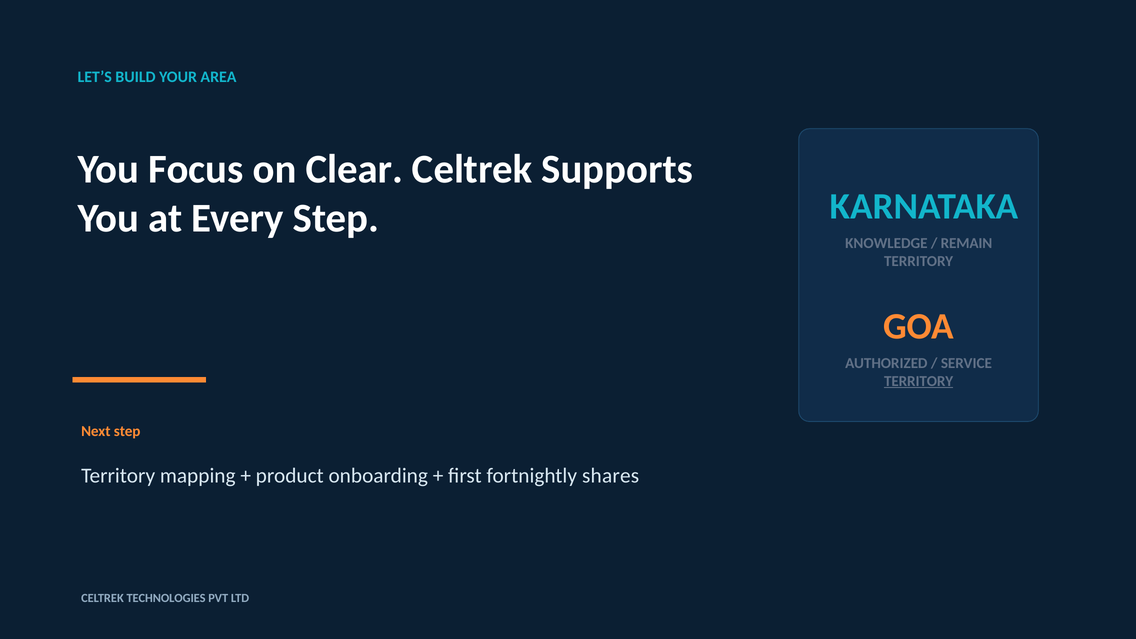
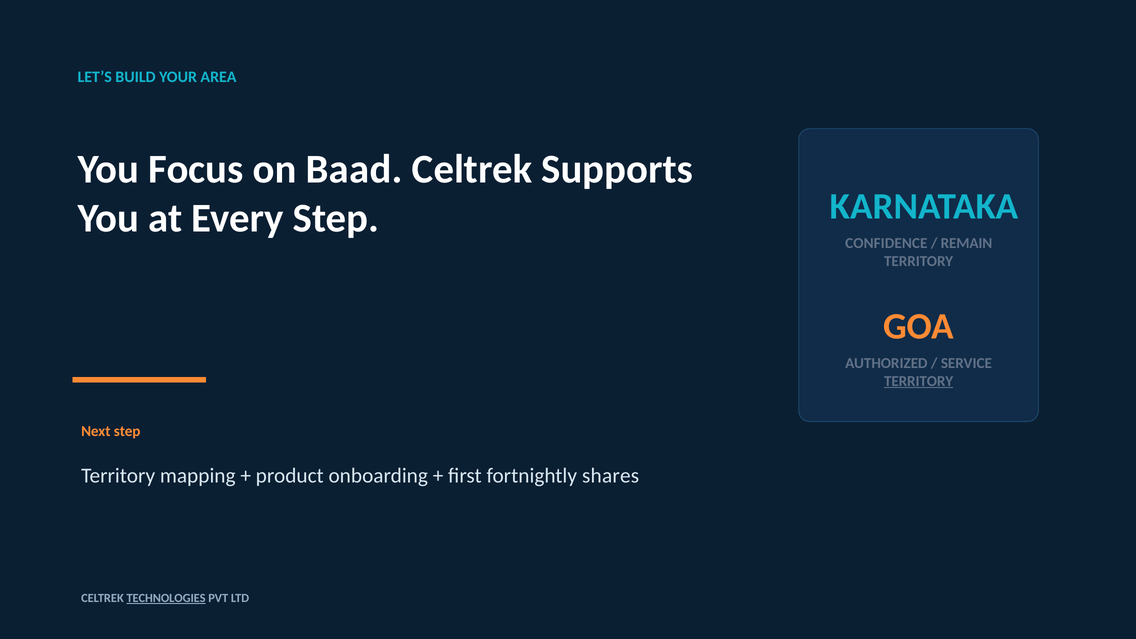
Clear: Clear -> Baad (354, 169)
KNOWLEDGE: KNOWLEDGE -> CONFIDENCE (886, 243)
TECHNOLOGIES underline: none -> present (166, 598)
